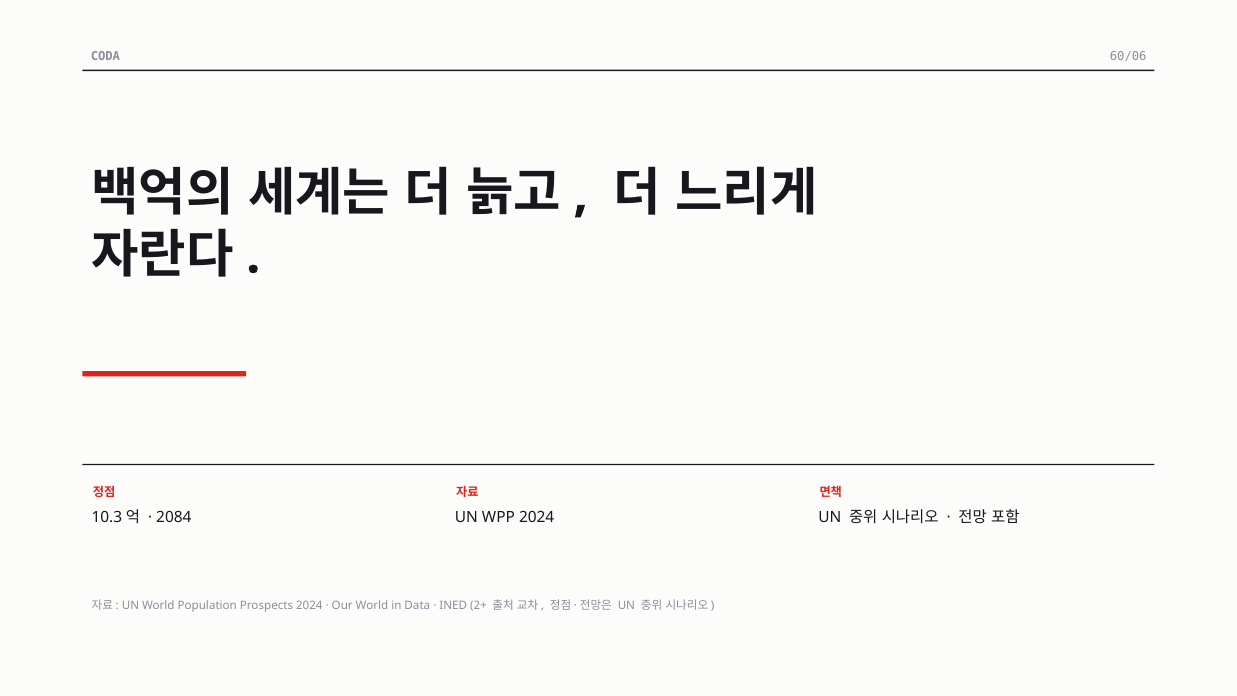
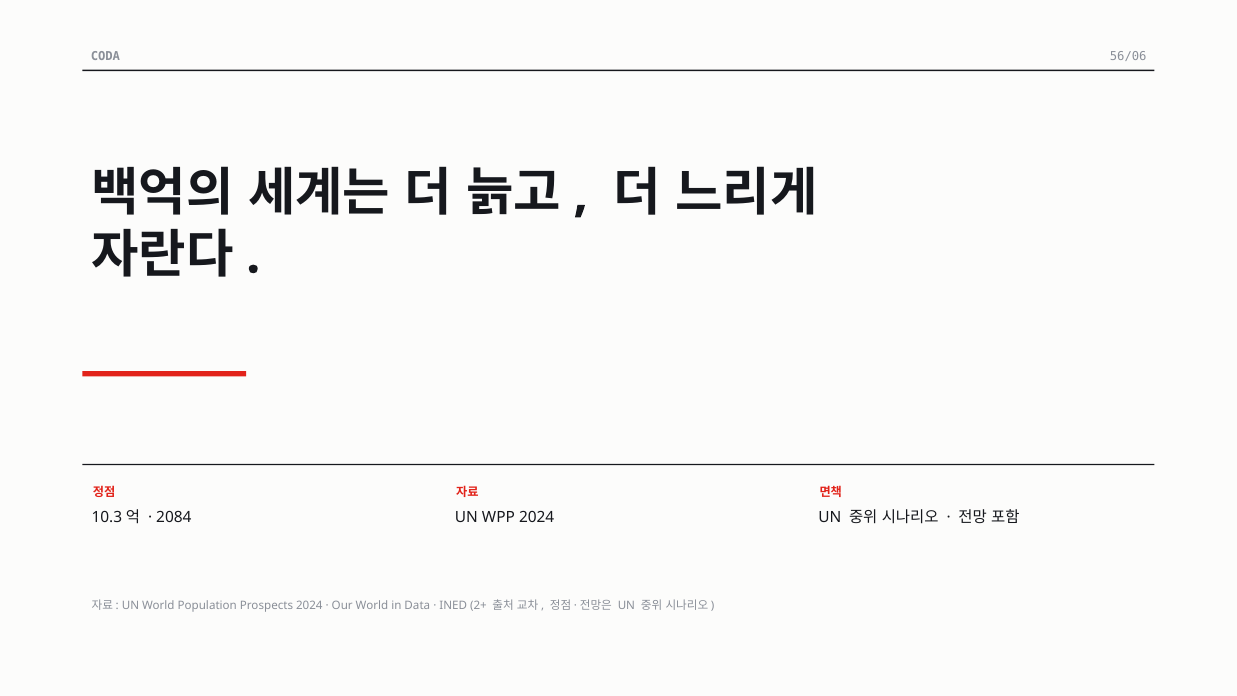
60/06: 60/06 -> 56/06 (1128, 57)
